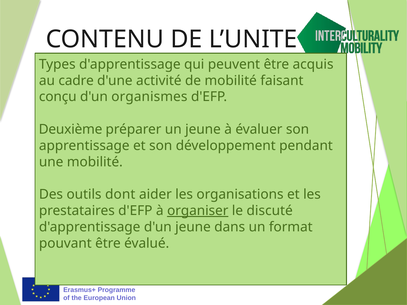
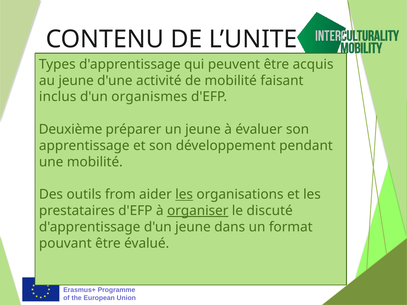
au cadre: cadre -> jeune (76, 81)
conçu: conçu -> inclus (58, 97)
dont: dont -> from (120, 195)
les underline: none -> present (184, 195)
